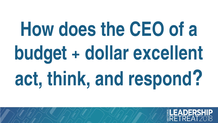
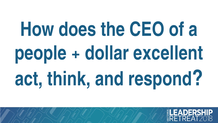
budget: budget -> people (41, 53)
